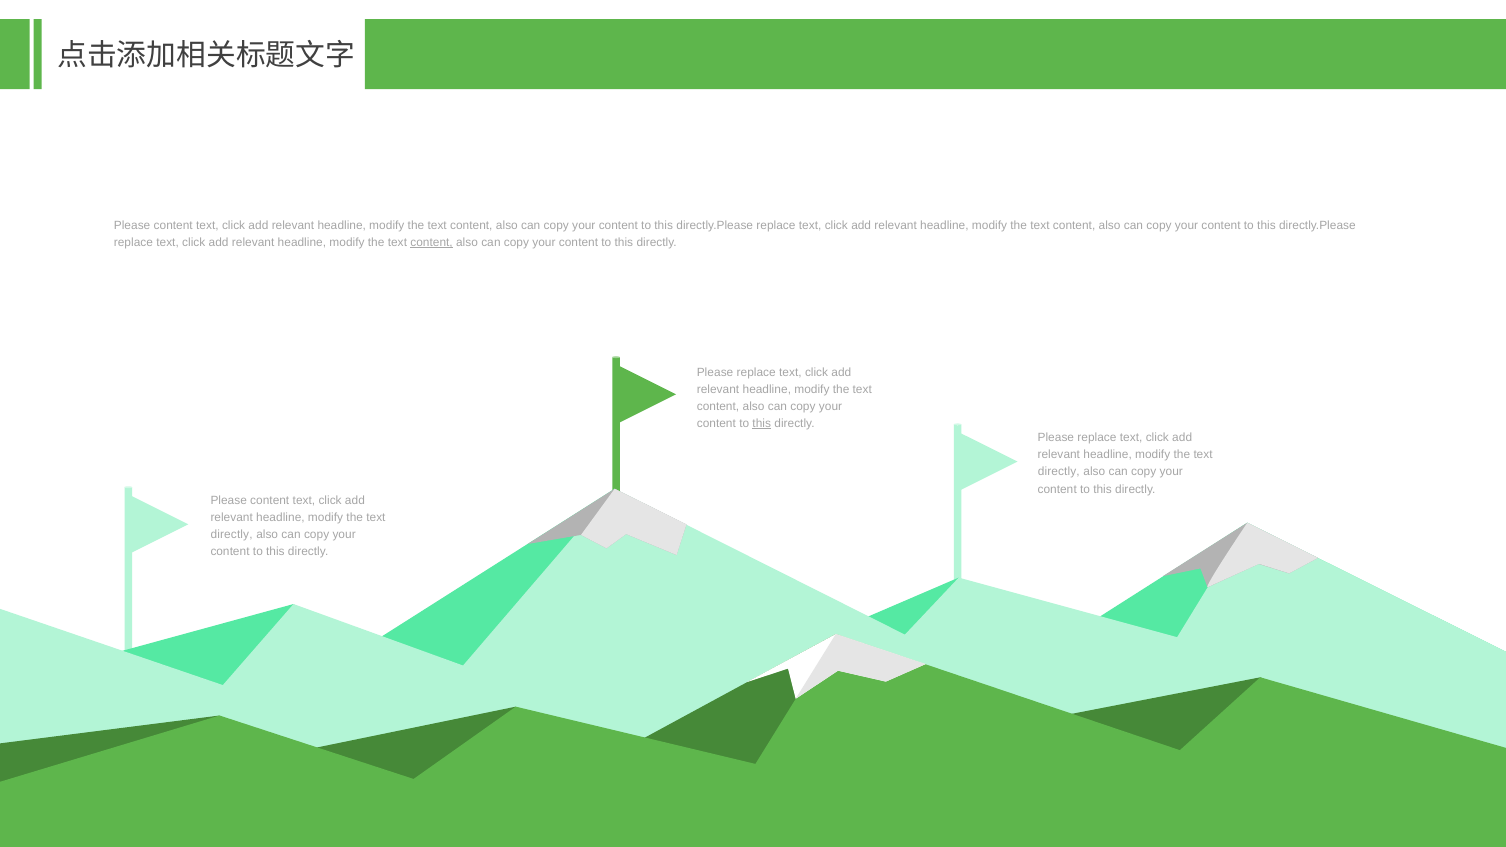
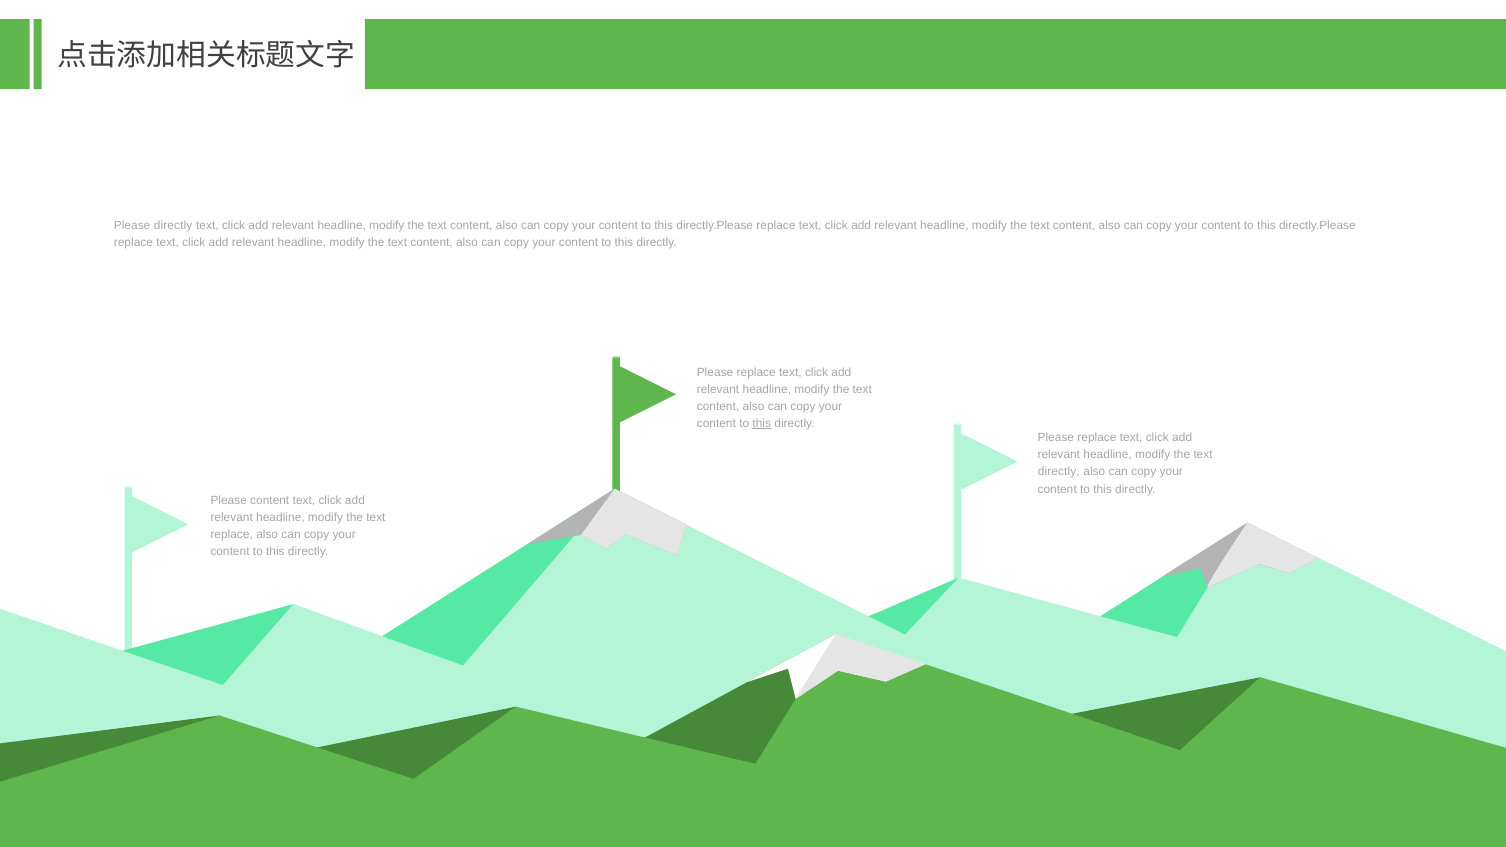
content: content -> directly (173, 225)
content underline: present -> none (432, 242)
directly: directly -> replace (232, 535)
